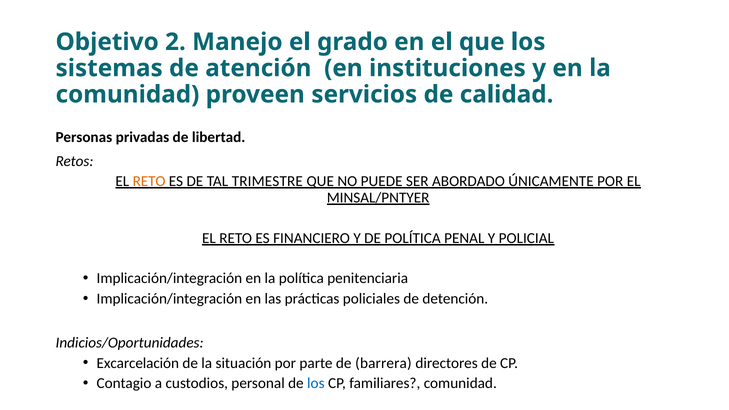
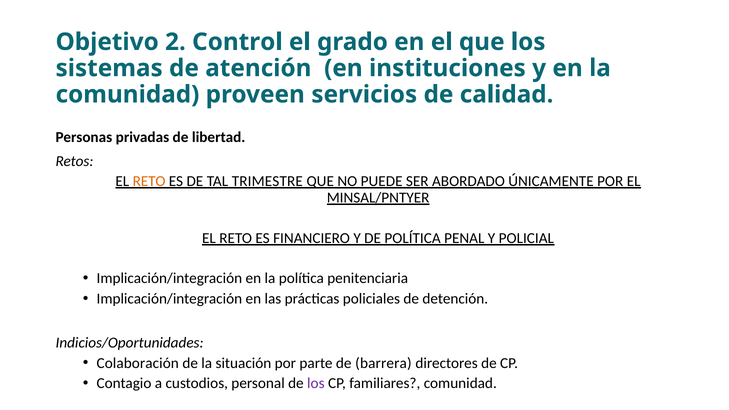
Manejo: Manejo -> Control (237, 42)
Excarcelación: Excarcelación -> Colaboración (138, 363)
los colour: blue -> purple (316, 383)
